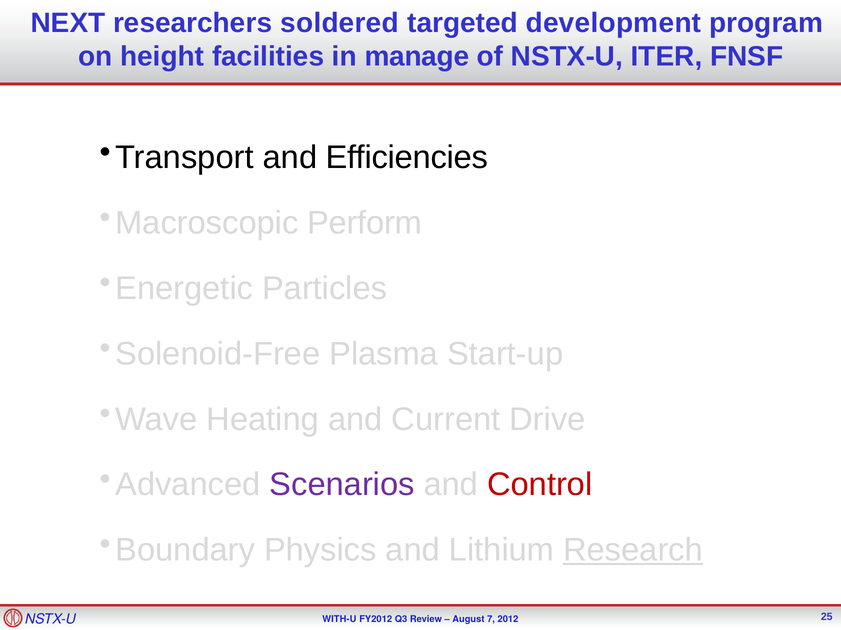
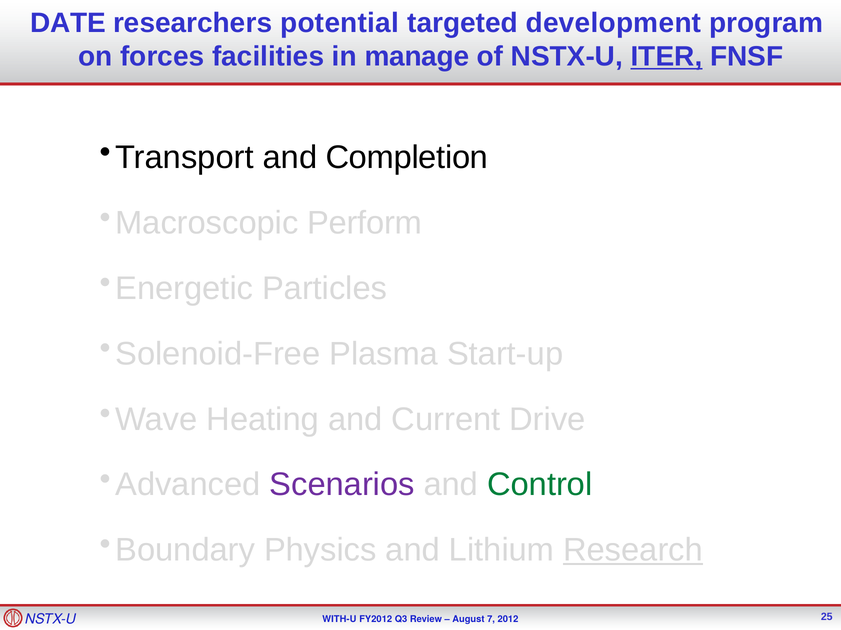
NEXT: NEXT -> DATE (68, 23)
soldered: soldered -> potential (340, 23)
height: height -> forces (162, 57)
ITER underline: none -> present (666, 57)
Efficiencies: Efficiencies -> Completion (407, 158)
Control colour: red -> green (540, 485)
